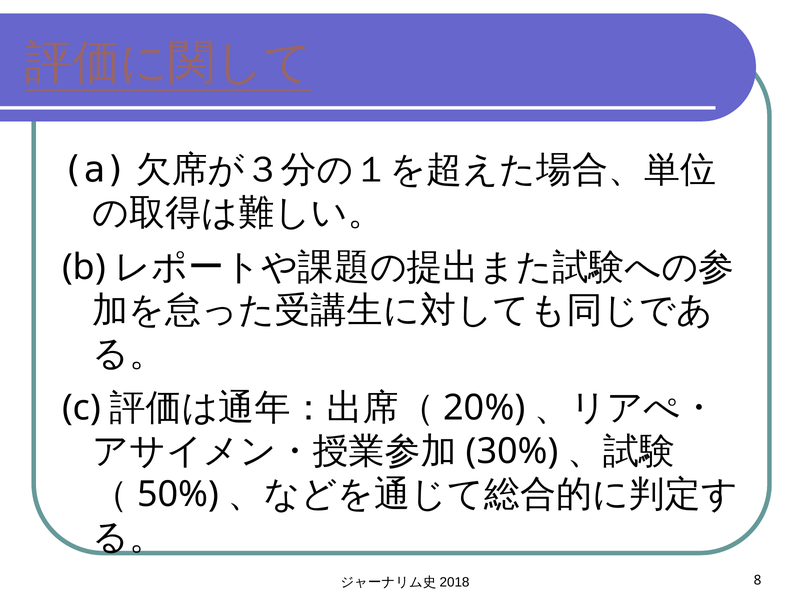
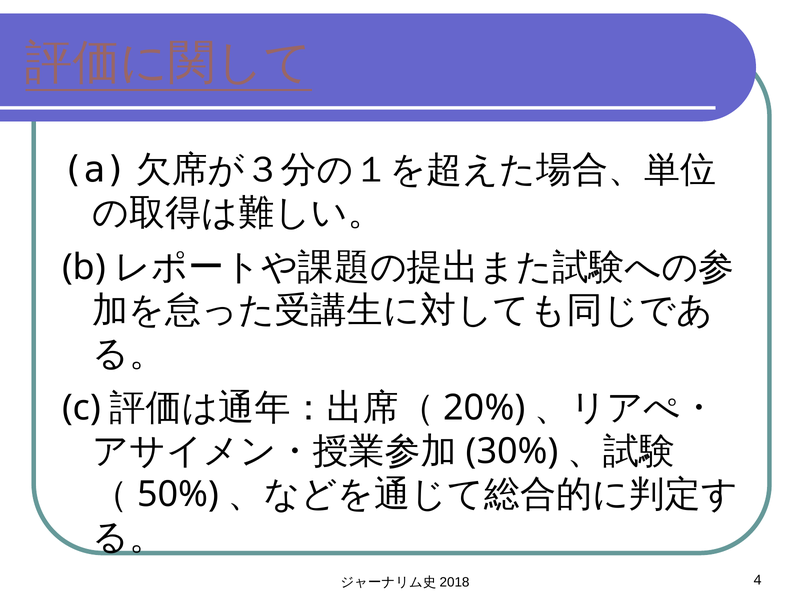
8: 8 -> 4 (758, 581)
